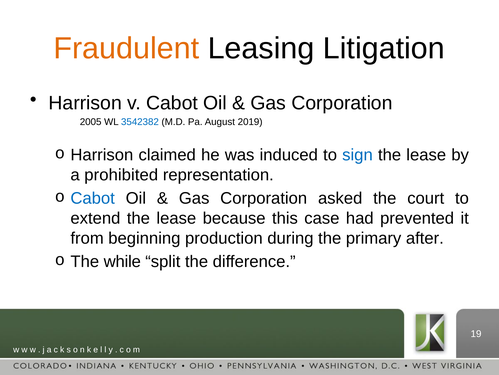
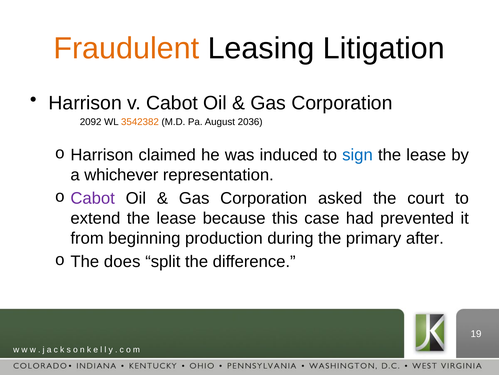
2005: 2005 -> 2092 (91, 122)
3542382 colour: blue -> orange (140, 122)
2019: 2019 -> 2036 (250, 122)
prohibited: prohibited -> whichever (121, 175)
Cabot colour: blue -> purple (93, 198)
while: while -> does (122, 261)
